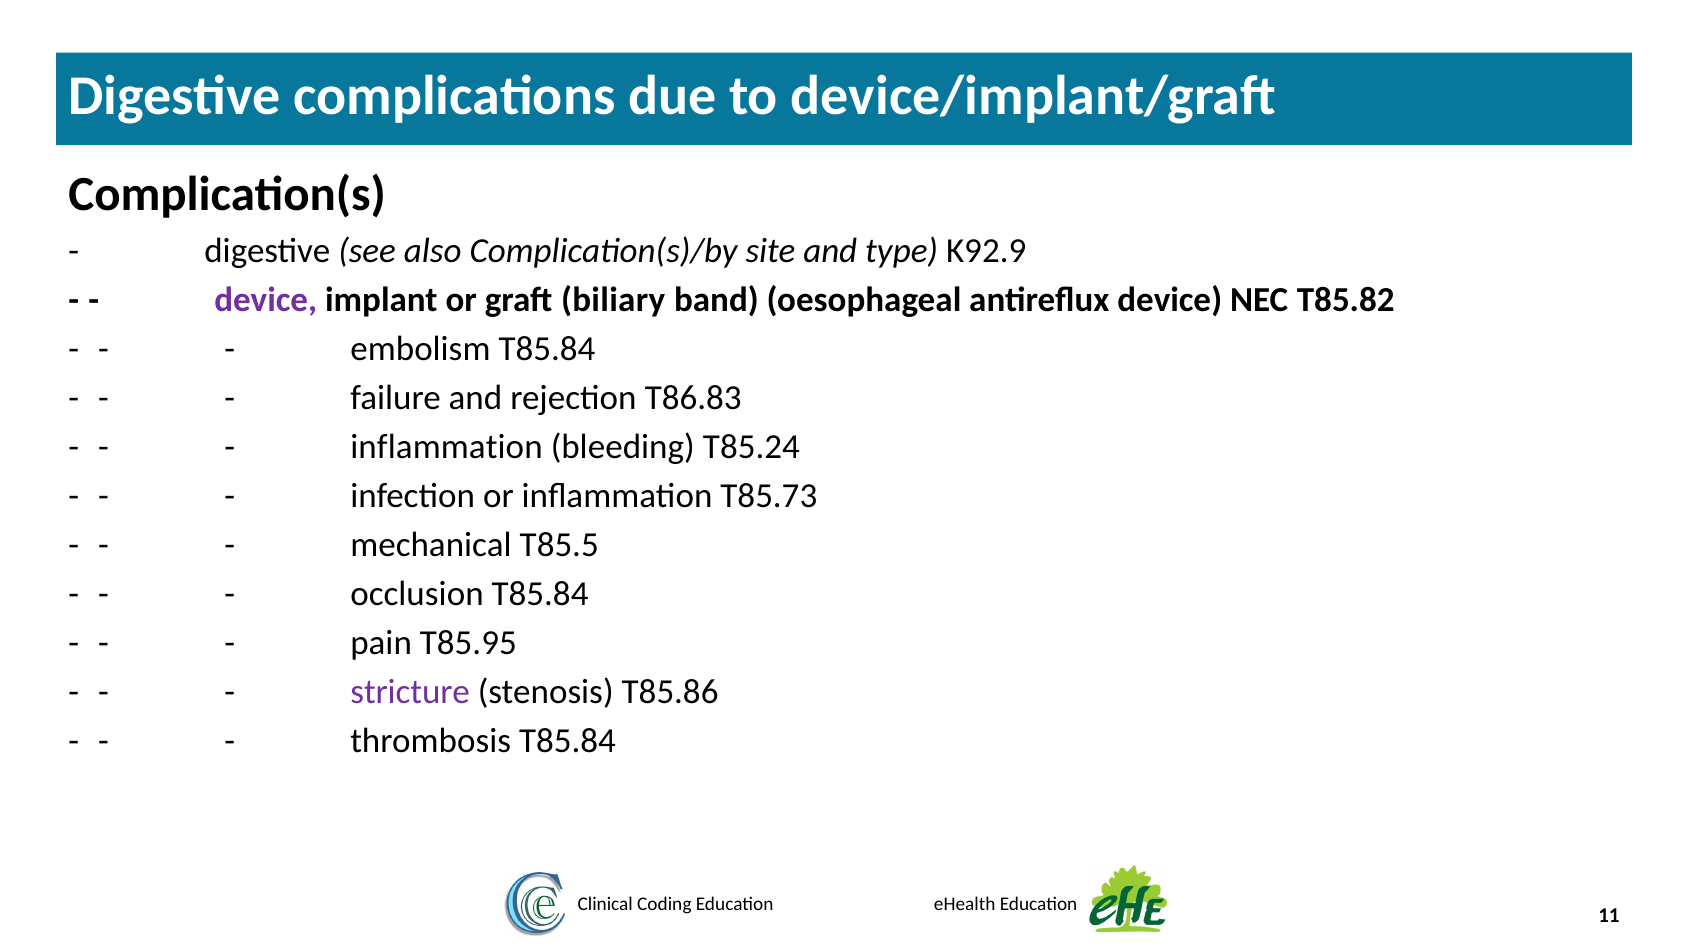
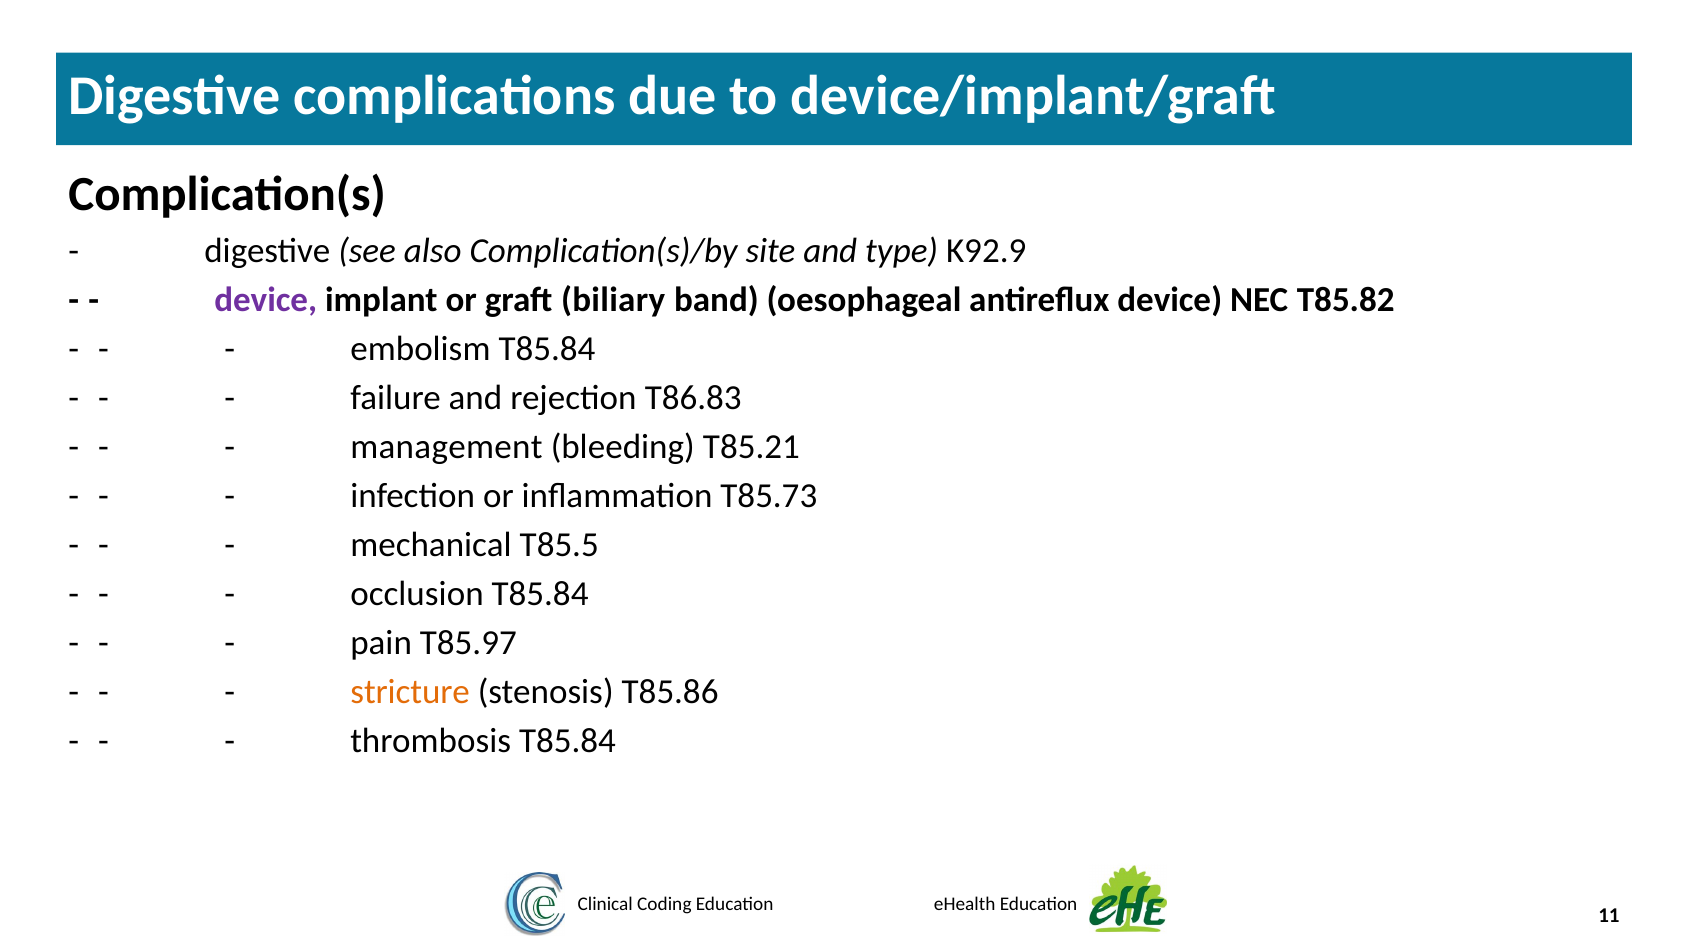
inflammation: inflammation -> management (446, 447)
T85.24: T85.24 -> T85.21 (751, 447)
T85.95: T85.95 -> T85.97 (468, 643)
stricture colour: purple -> orange (410, 692)
